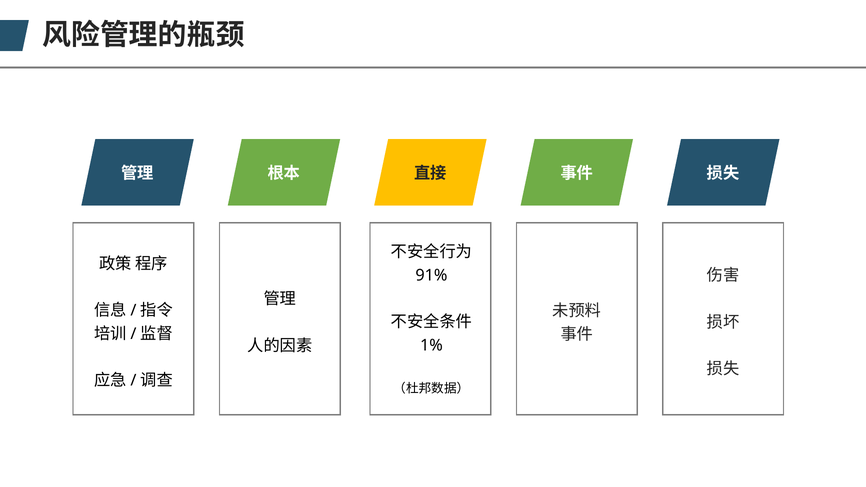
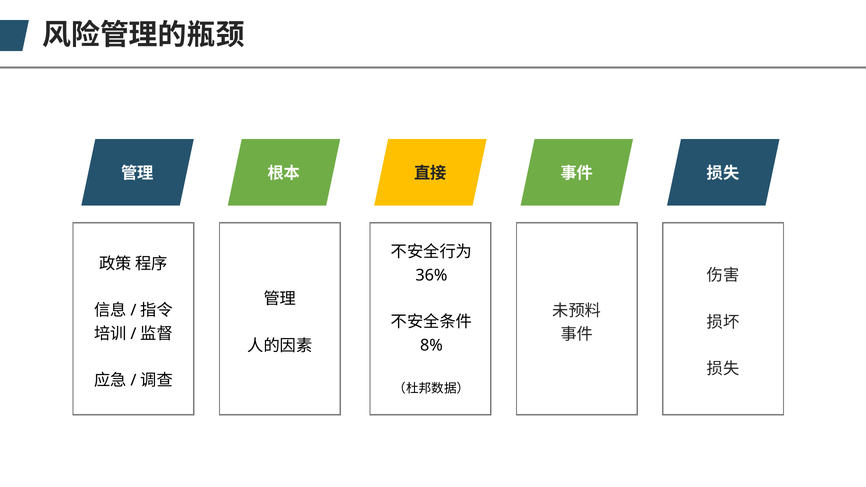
91%: 91% -> 36% (431, 275)
1%: 1% -> 8% (431, 345)
